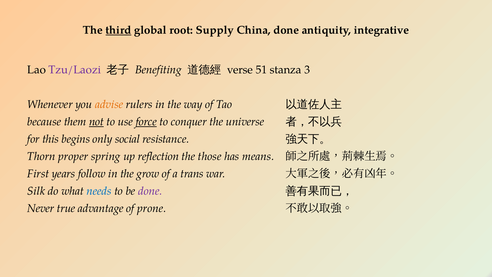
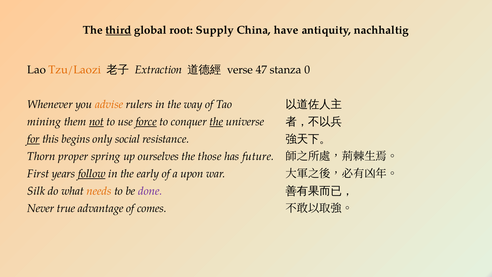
China done: done -> have (286, 30)
integrative: integrative -> nachhaltig (381, 30)
Tzu/Laozi colour: purple -> orange (75, 70)
Benefiting: Benefiting -> Extraction (158, 70)
51: 51 -> 47 (261, 70)
3: 3 -> 0 (307, 70)
because: because -> mining (44, 122)
the underline: none -> present (216, 122)
for underline: none -> present (33, 139)
reflection: reflection -> ourselves (159, 156)
means: means -> future (258, 156)
follow underline: none -> present (92, 174)
grow: grow -> early (148, 174)
trans: trans -> upon (192, 174)
needs colour: blue -> orange (99, 191)
prone: prone -> comes (152, 208)
